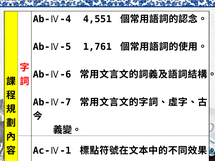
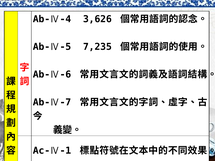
4,551: 4,551 -> 3,626 (97, 19)
1,761: 1,761 -> 7,235 (97, 47)
